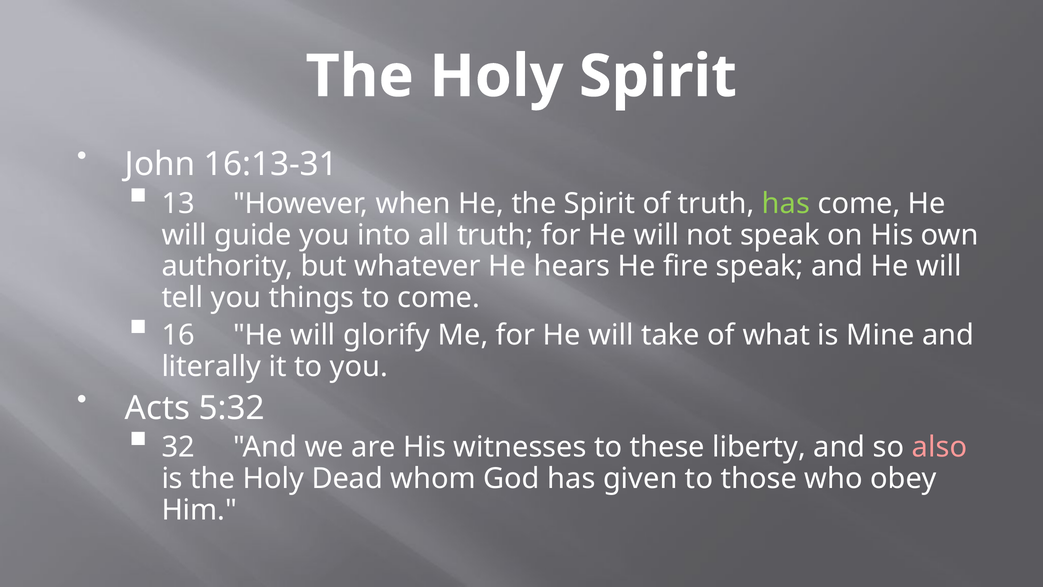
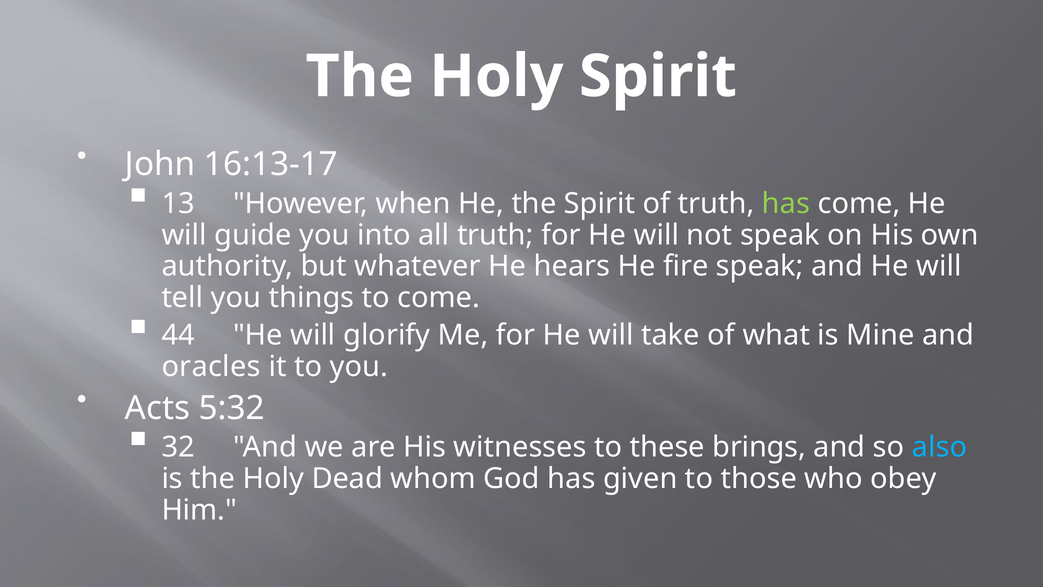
16:13-31: 16:13-31 -> 16:13-17 (271, 164)
16: 16 -> 44 (178, 335)
literally: literally -> oracles (211, 366)
liberty: liberty -> brings (759, 447)
also colour: pink -> light blue (940, 447)
